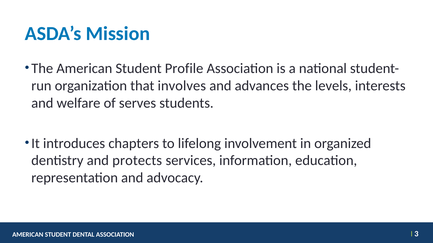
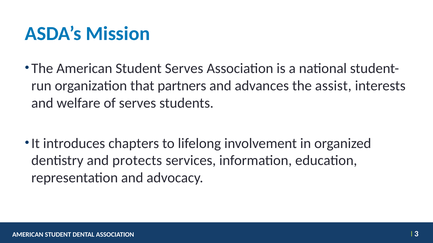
Student Profile: Profile -> Serves (184, 69)
involves: involves -> partners (182, 86)
levels: levels -> assist (333, 86)
